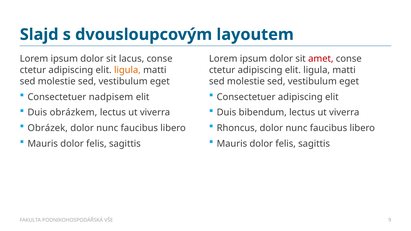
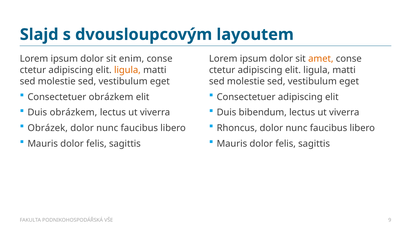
lacus: lacus -> enim (132, 59)
amet colour: red -> orange (321, 59)
Consectetuer nadpisem: nadpisem -> obrázkem (111, 97)
